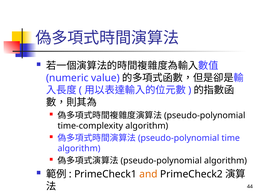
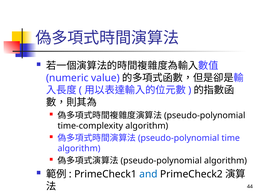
and colour: orange -> blue (148, 174)
